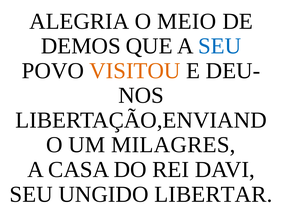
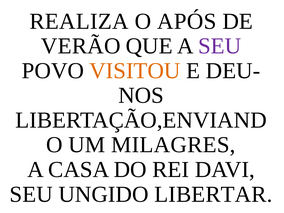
ALEGRIA: ALEGRIA -> REALIZA (79, 21)
MEIO: MEIO -> APÓS (187, 21)
DEMOS: DEMOS -> VERÃO (81, 46)
SEU colour: blue -> purple (220, 46)
